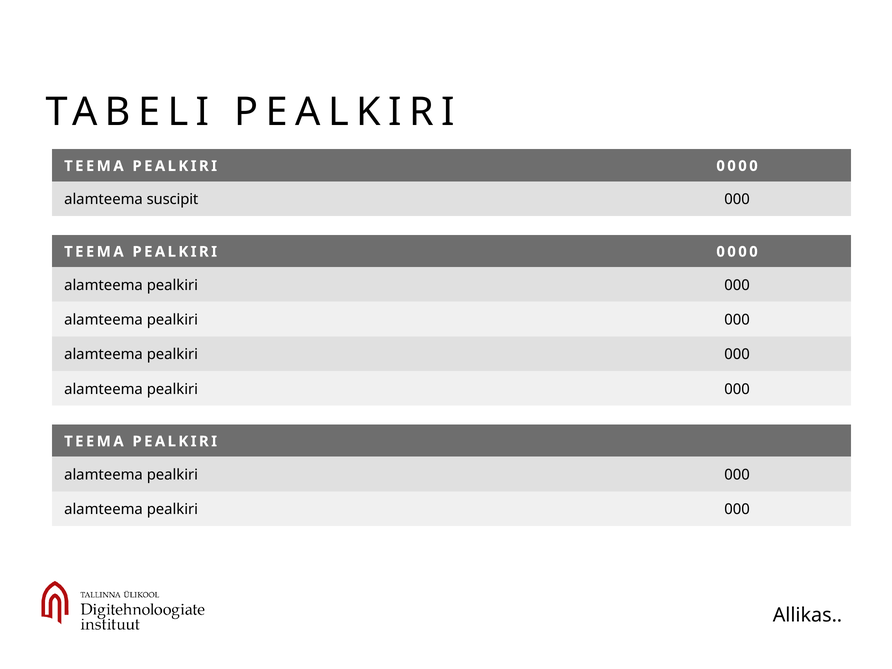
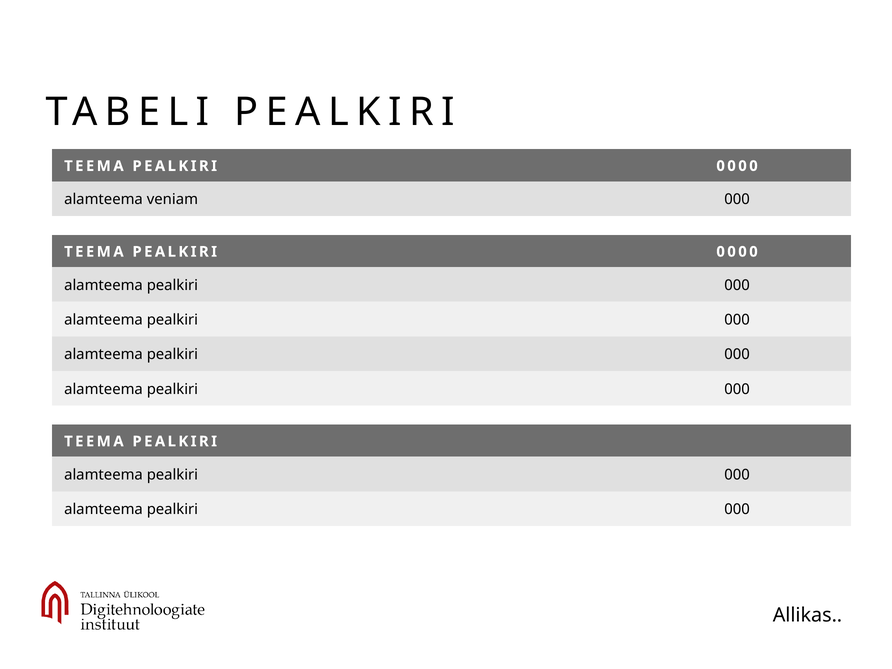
suscipit: suscipit -> veniam (172, 199)
